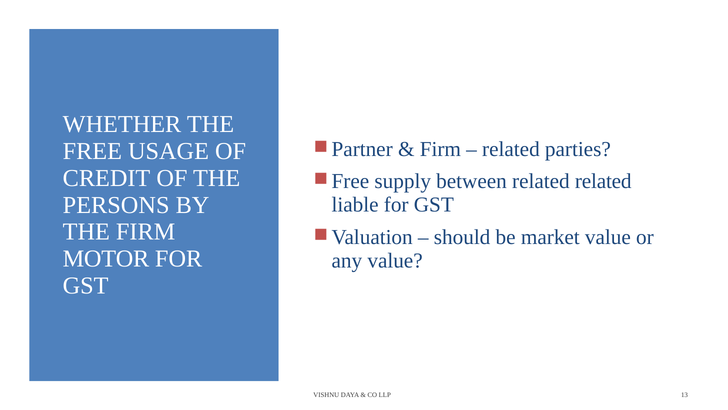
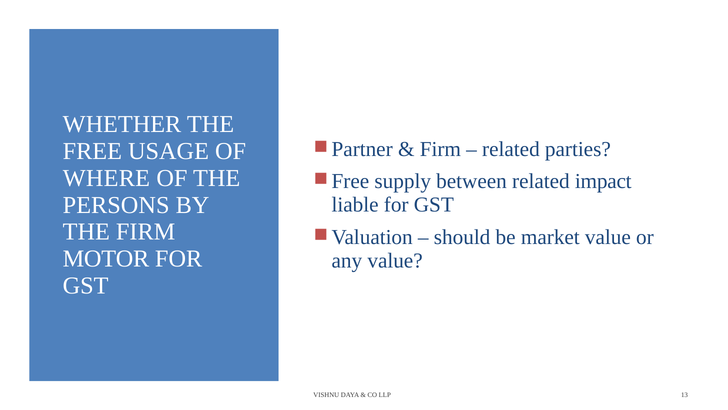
CREDIT: CREDIT -> WHERE (106, 178)
related related: related -> impact (603, 181)
